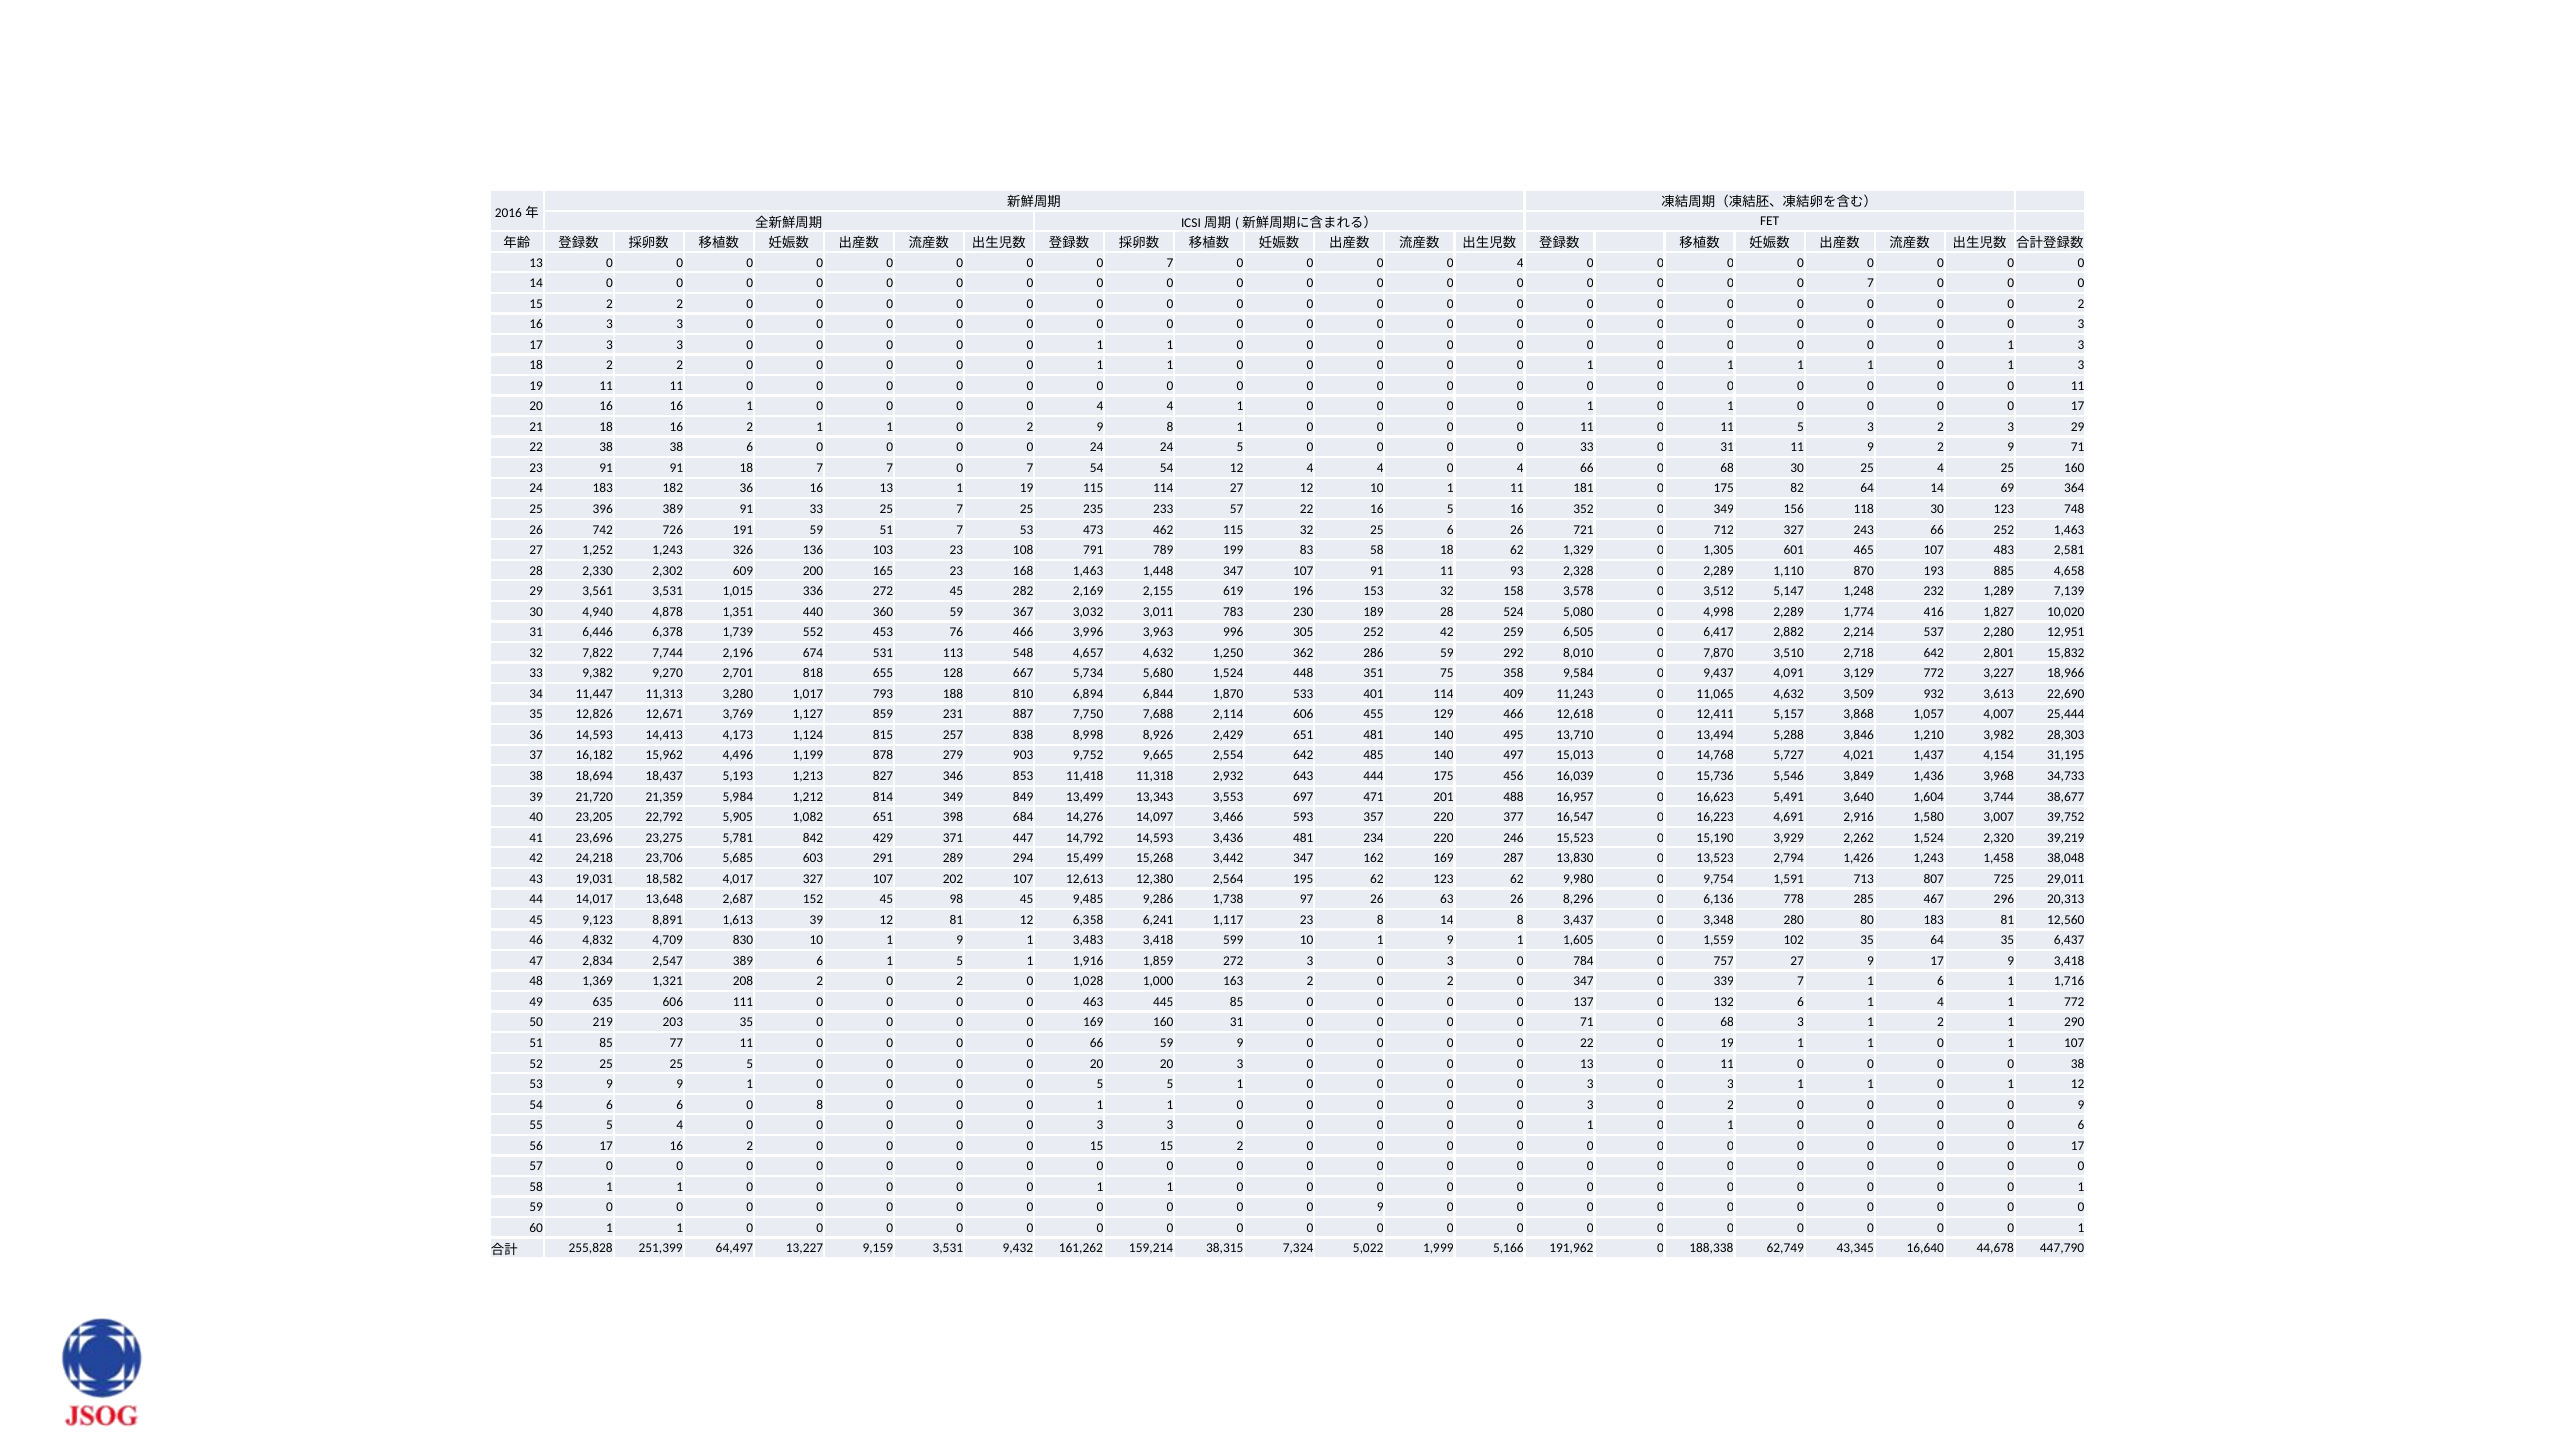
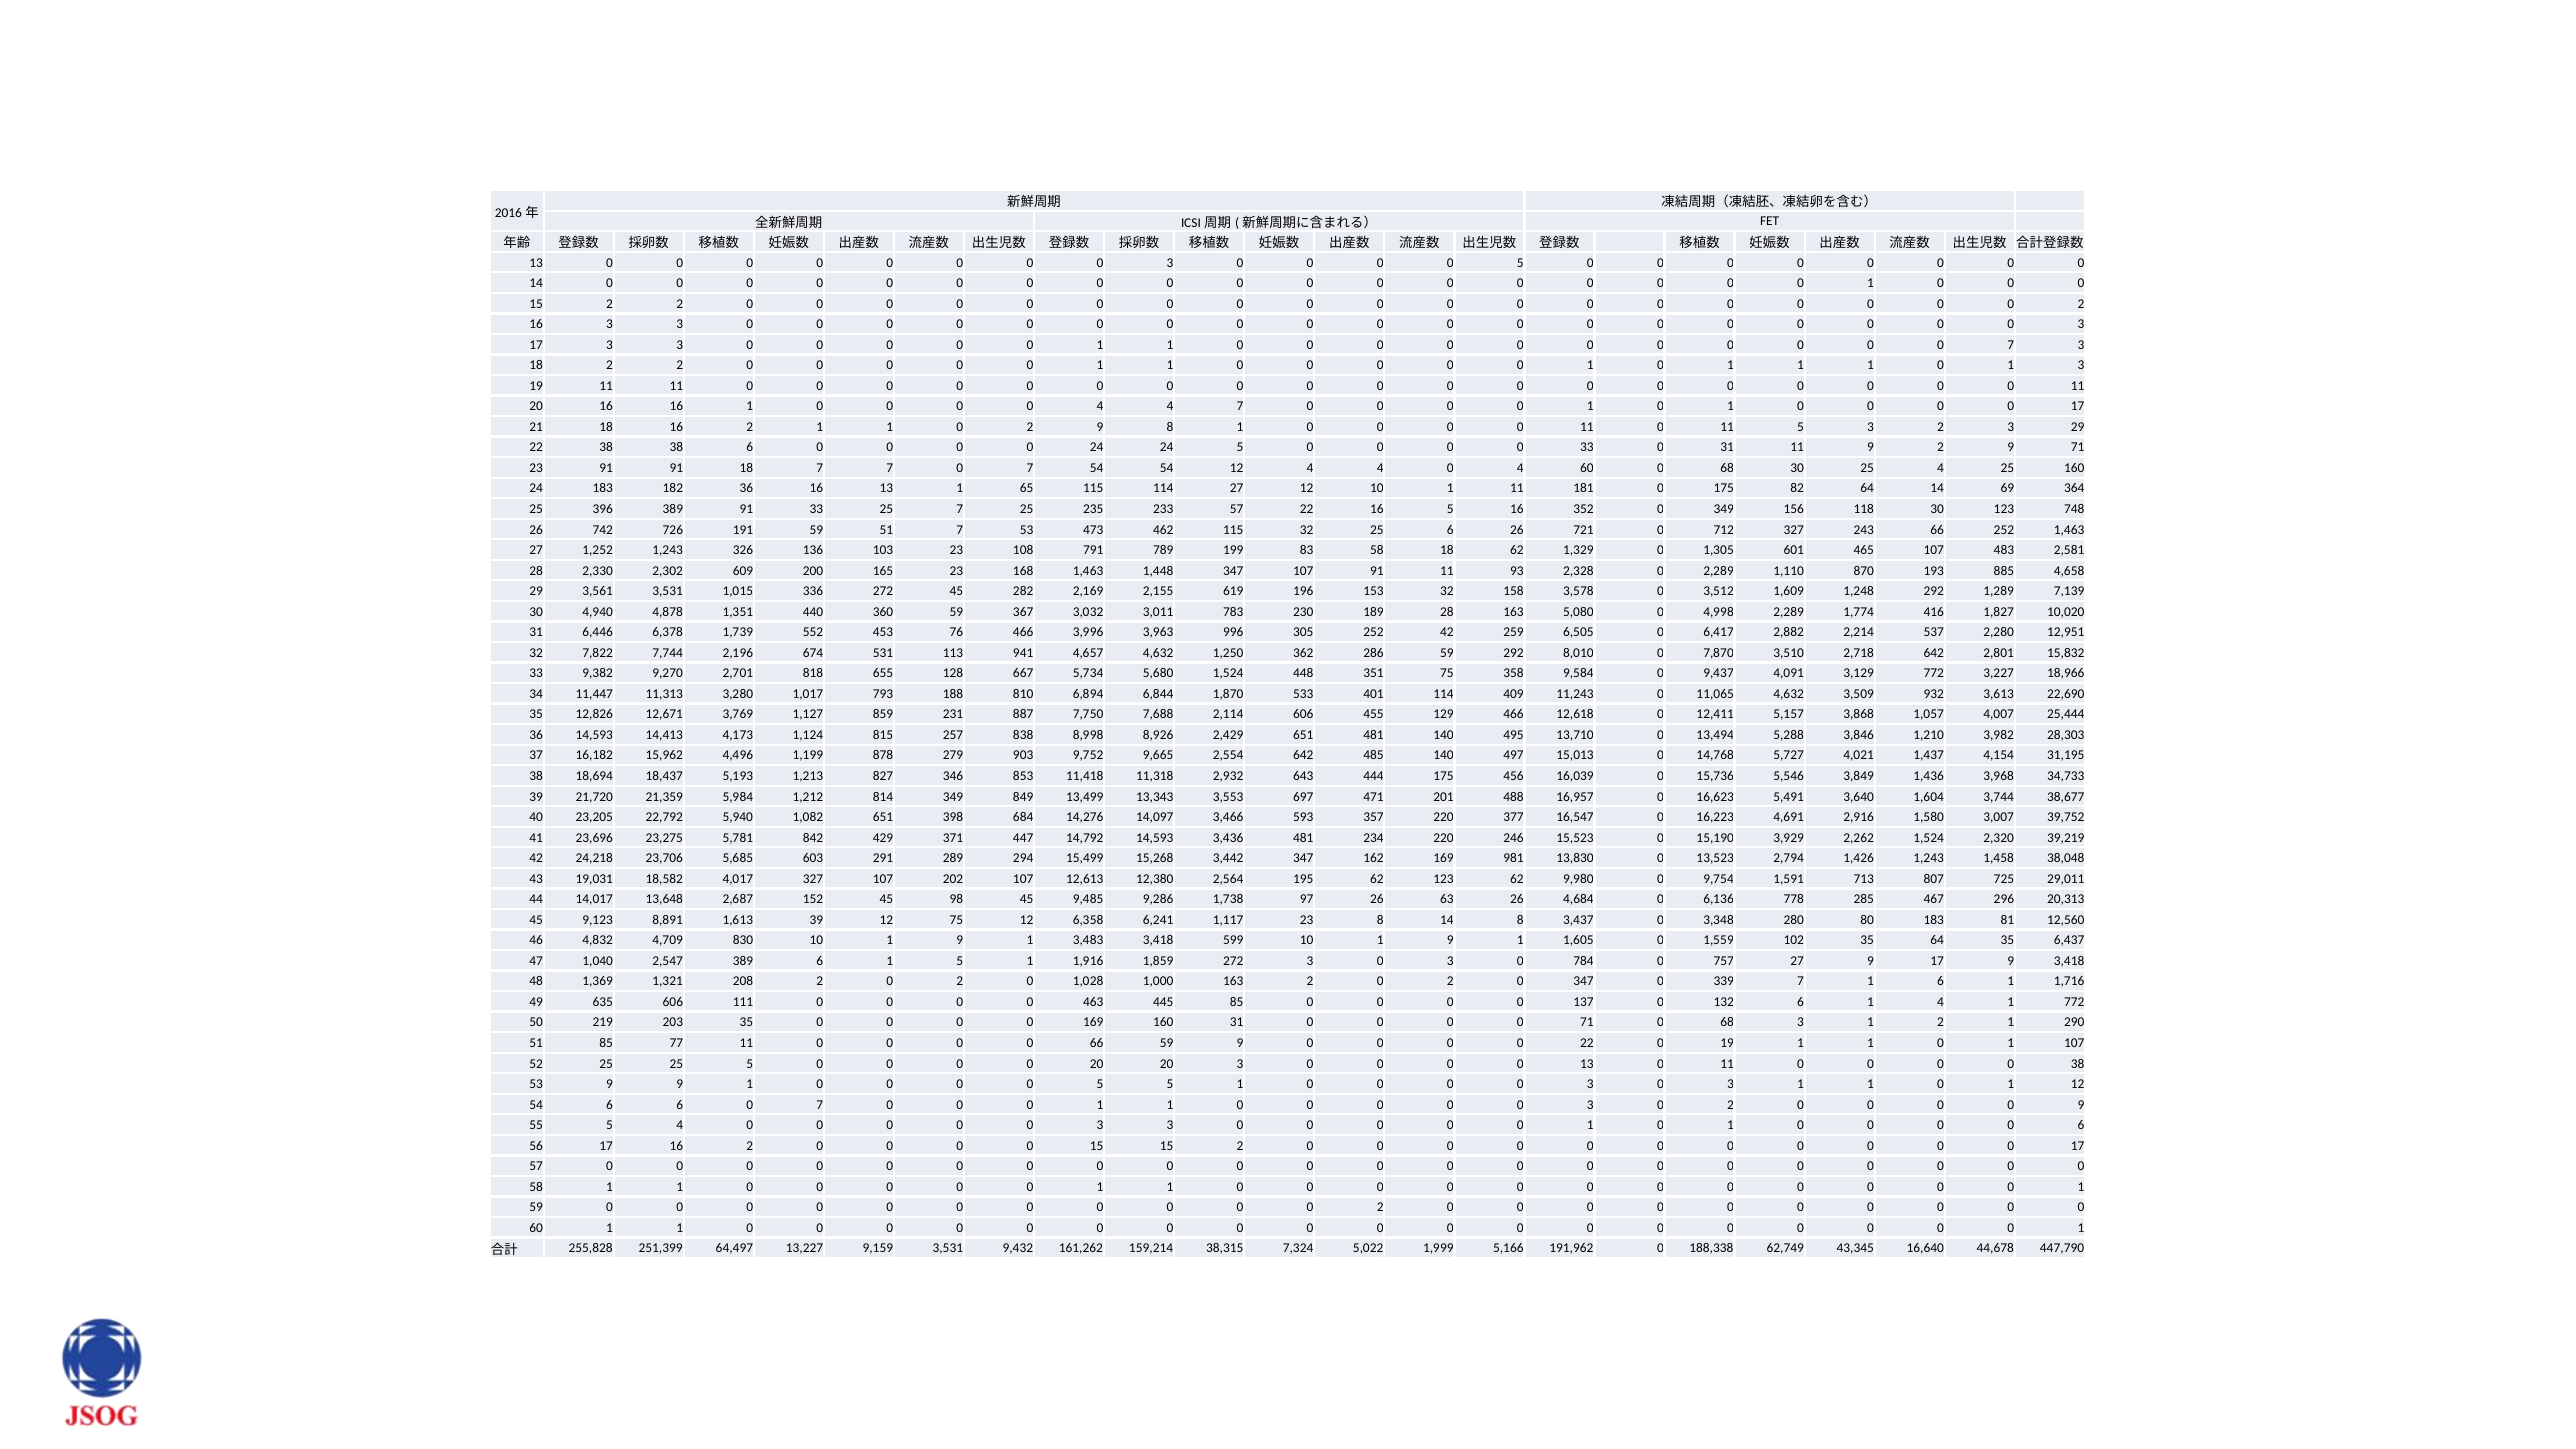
7: 7 -> 3 (1170, 263)
4: 4 -> 5 (1520, 263)
7: 7 -> 1 (1871, 283)
1: 1 -> 7 (2011, 345)
4 4 1: 1 -> 7 (1240, 406)
4 66: 66 -> 60 (1587, 468)
1 19: 19 -> 65 (1027, 489)
5,147: 5,147 -> 1,609 (1789, 591)
1,248 232: 232 -> 292 (1934, 591)
28 524: 524 -> 163 (1514, 612)
548: 548 -> 941 (1023, 653)
5,905: 5,905 -> 5,940 (738, 817)
287: 287 -> 981 (1514, 858)
8,296: 8,296 -> 4,684 (1578, 899)
12 81: 81 -> 75 (956, 920)
2,834: 2,834 -> 1,040 (598, 961)
6 0 8: 8 -> 7 (820, 1105)
9: 9 -> 2 (1380, 1207)
